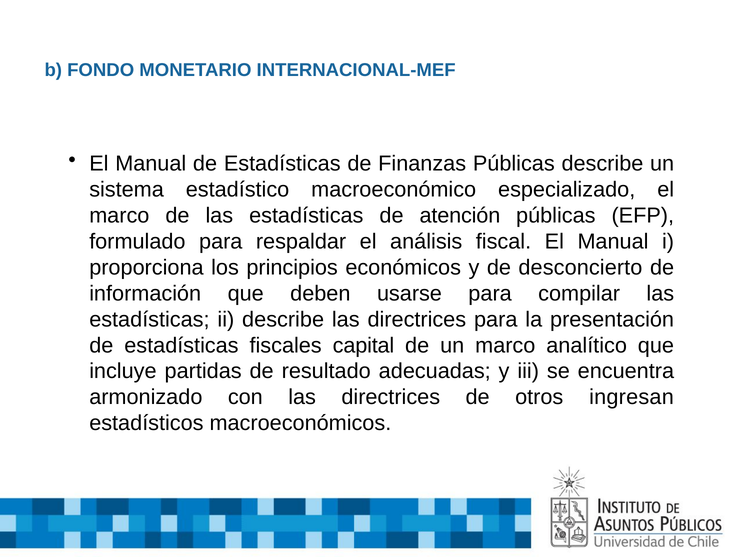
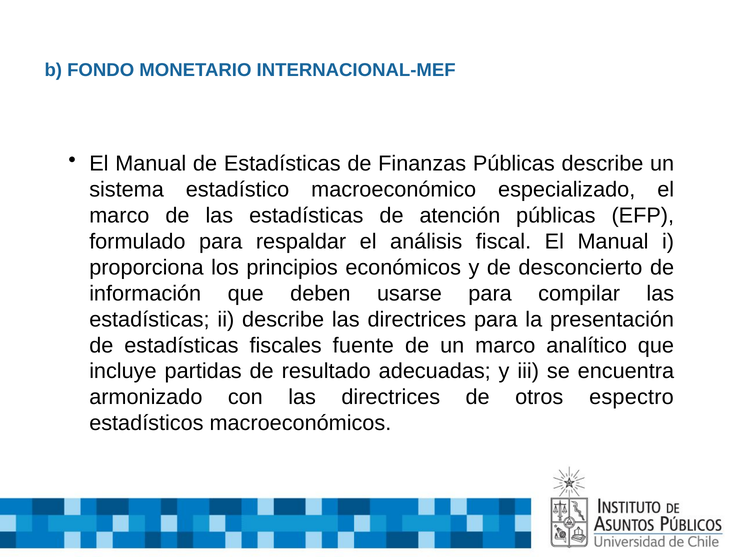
capital: capital -> fuente (363, 346)
ingresan: ingresan -> espectro (631, 398)
